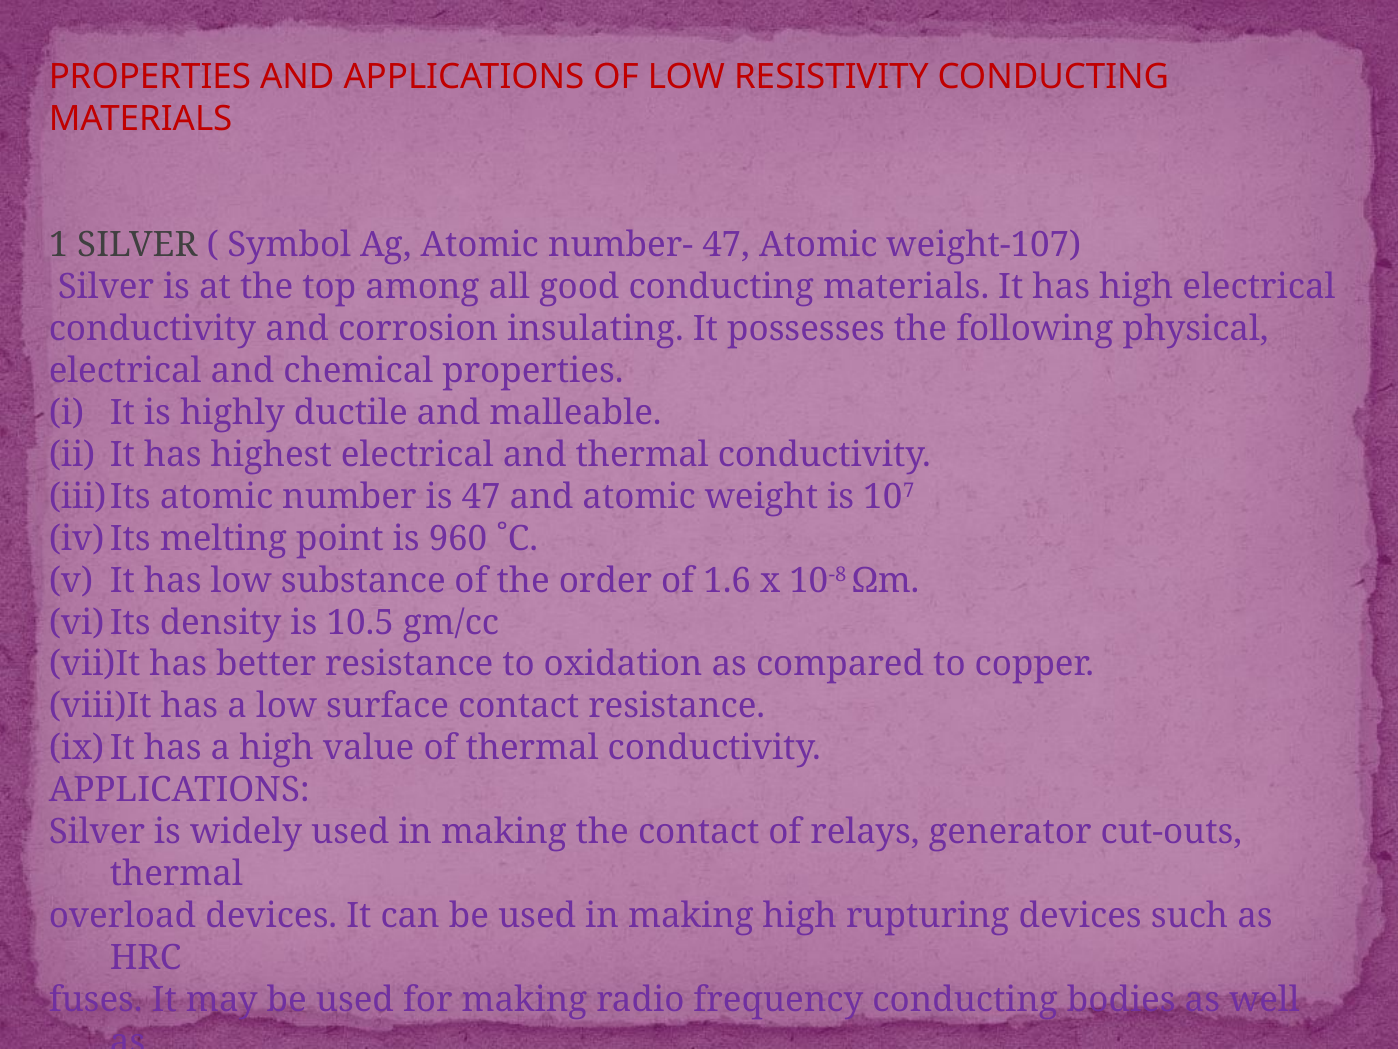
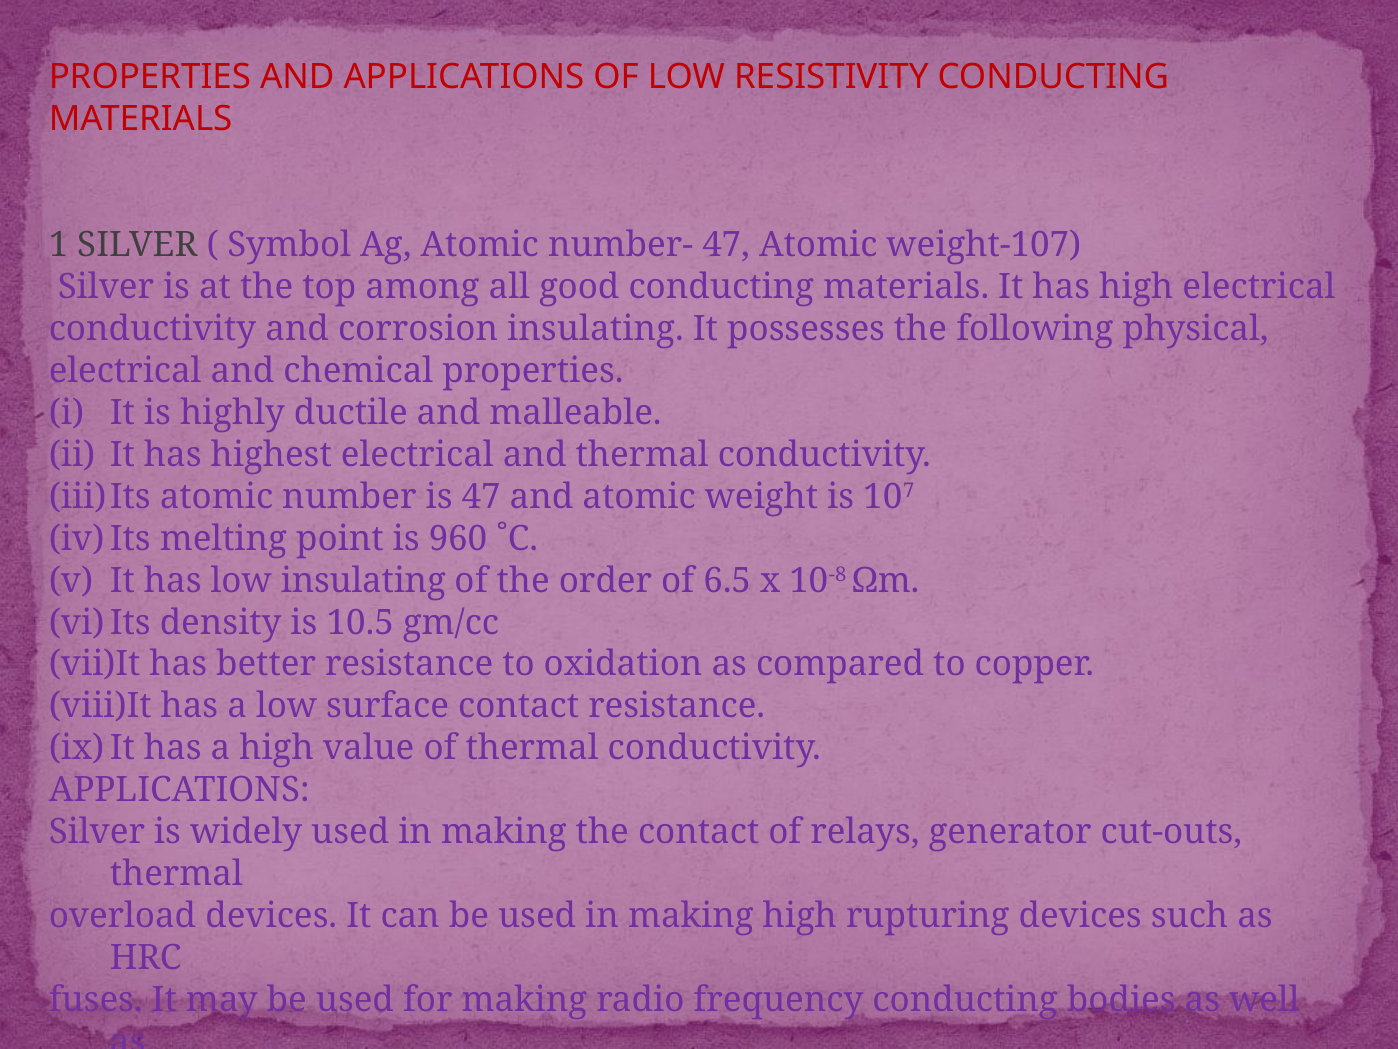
low substance: substance -> insulating (363, 580)
1.6: 1.6 -> 6.5 (727, 580)
